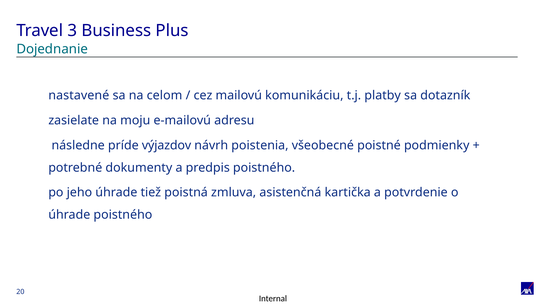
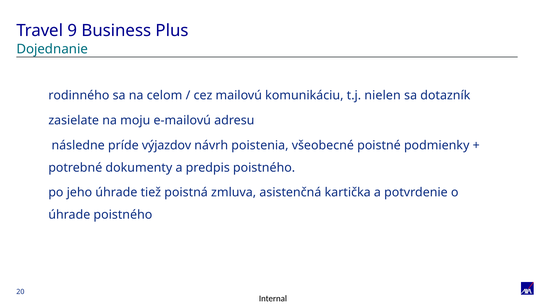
3: 3 -> 9 (72, 30)
nastavené: nastavené -> rodinného (79, 96)
platby: platby -> nielen (383, 96)
